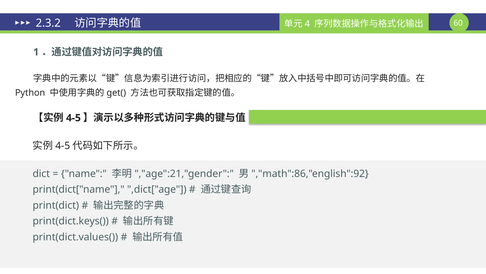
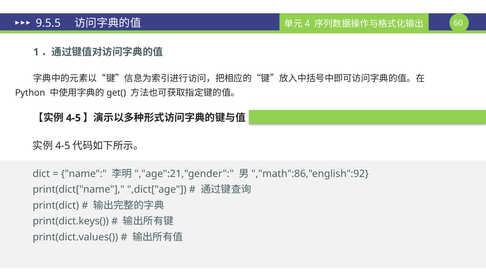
2.3.2: 2.3.2 -> 9.5.5 (48, 23)
